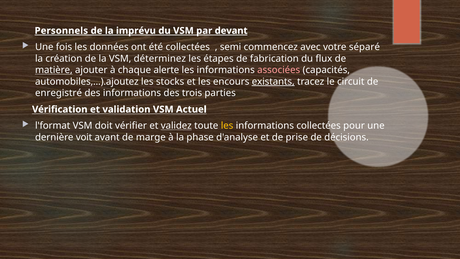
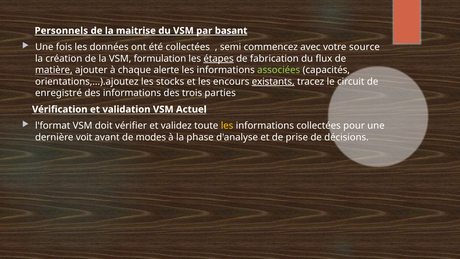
imprévu: imprévu -> maitrise (136, 31)
devant: devant -> basant (231, 31)
séparé: séparé -> source (364, 47)
déterminez: déterminez -> formulation (160, 58)
étapes underline: none -> present (219, 58)
associées colour: pink -> light green (279, 70)
automobiles,...).ajoutez: automobiles,...).ajoutez -> orientations,...).ajoutez (87, 81)
validez underline: present -> none (176, 126)
marge: marge -> modes (151, 137)
